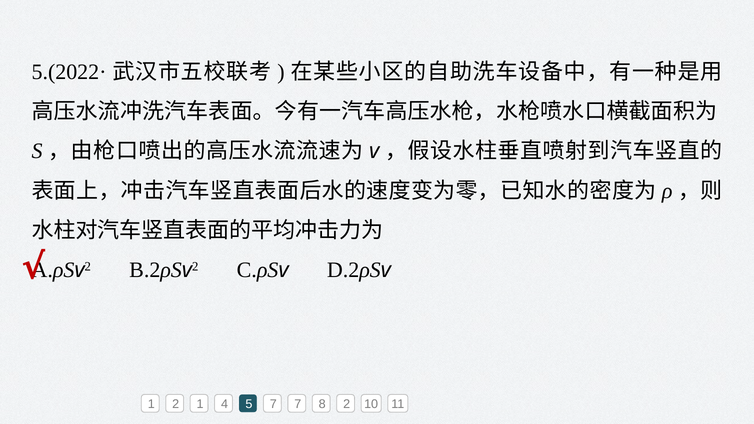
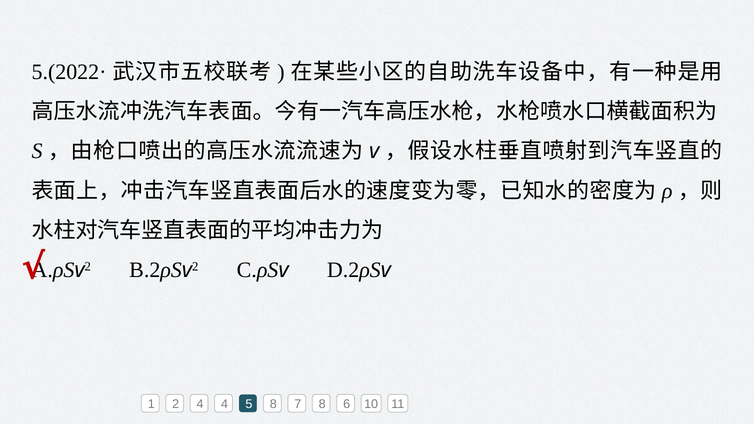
2 1: 1 -> 4 (200, 404)
5 7: 7 -> 8 (273, 404)
8 2: 2 -> 6 (347, 404)
